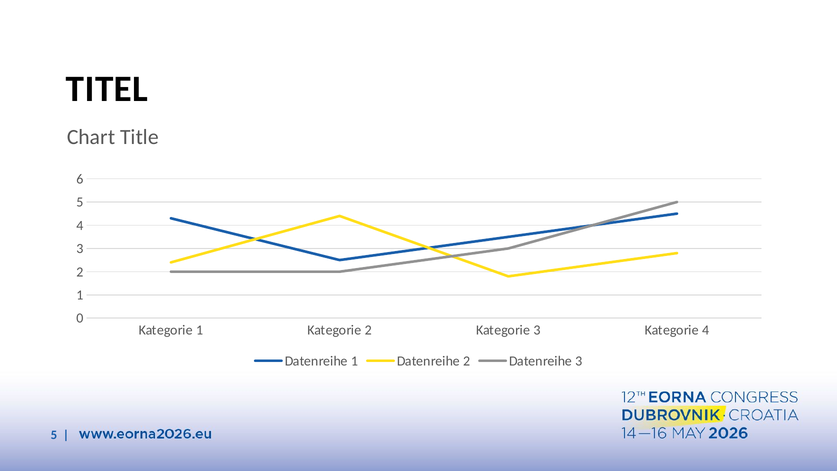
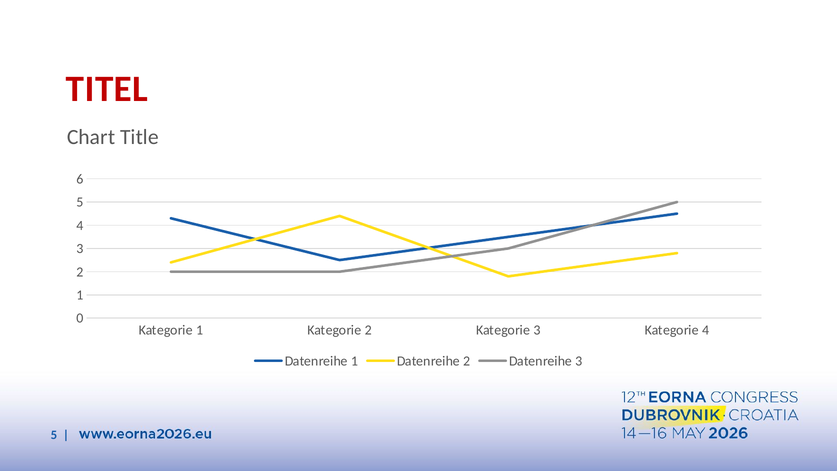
TITEL colour: black -> red (107, 89)
